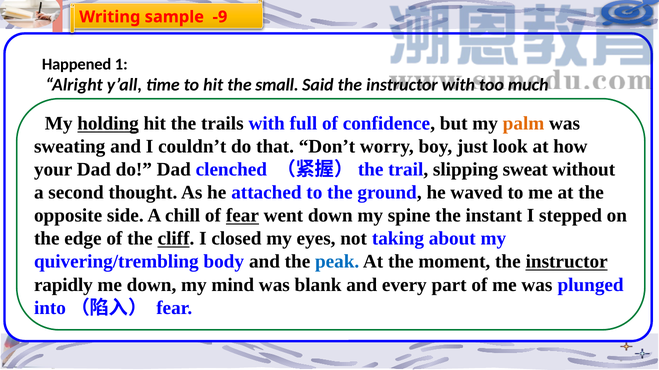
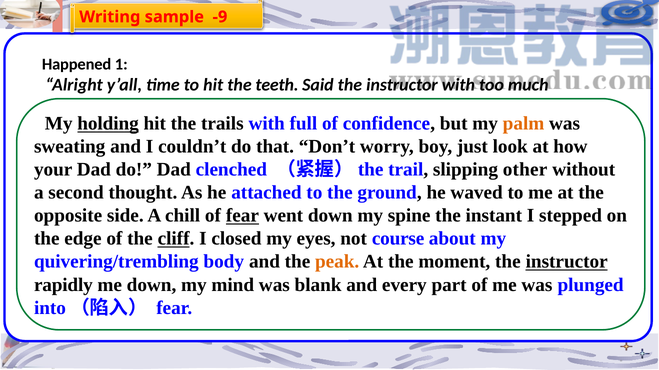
small: small -> teeth (277, 85)
sweat: sweat -> other (525, 170)
taking: taking -> course (398, 239)
peak colour: blue -> orange (337, 262)
